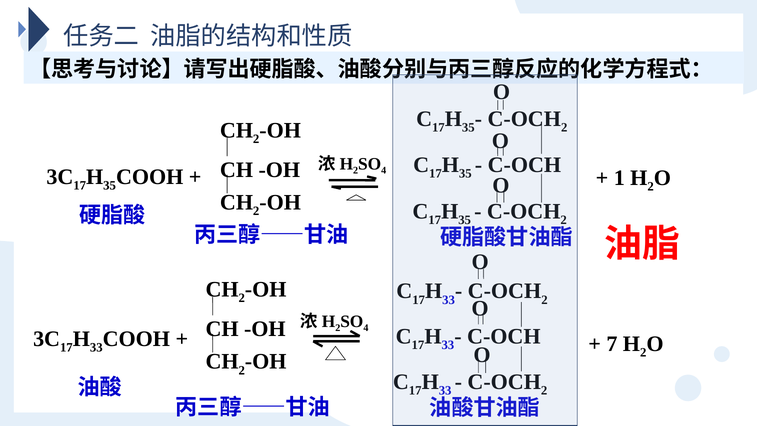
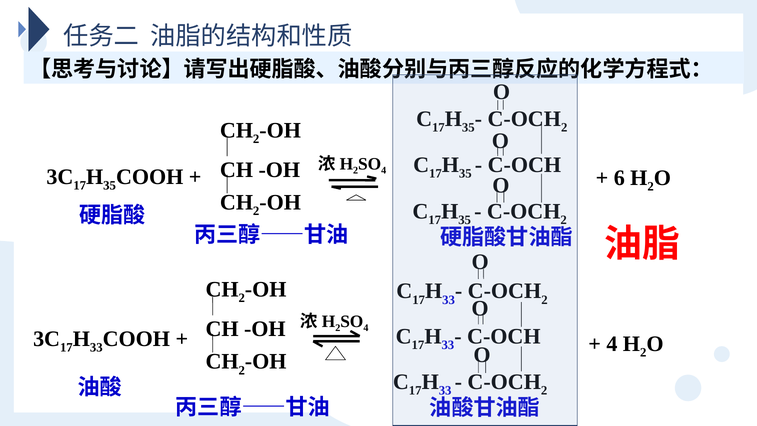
1: 1 -> 6 (619, 178)
7: 7 -> 4 (612, 344)
